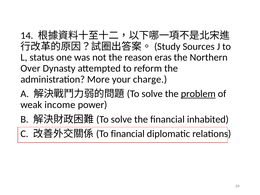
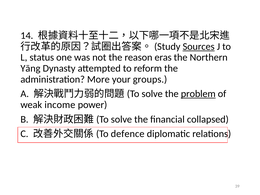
Sources underline: none -> present (199, 47)
Over: Over -> Yāng (30, 68)
charge: charge -> groups (150, 79)
inhabited: inhabited -> collapsed (208, 119)
financial: financial -> defence (128, 134)
